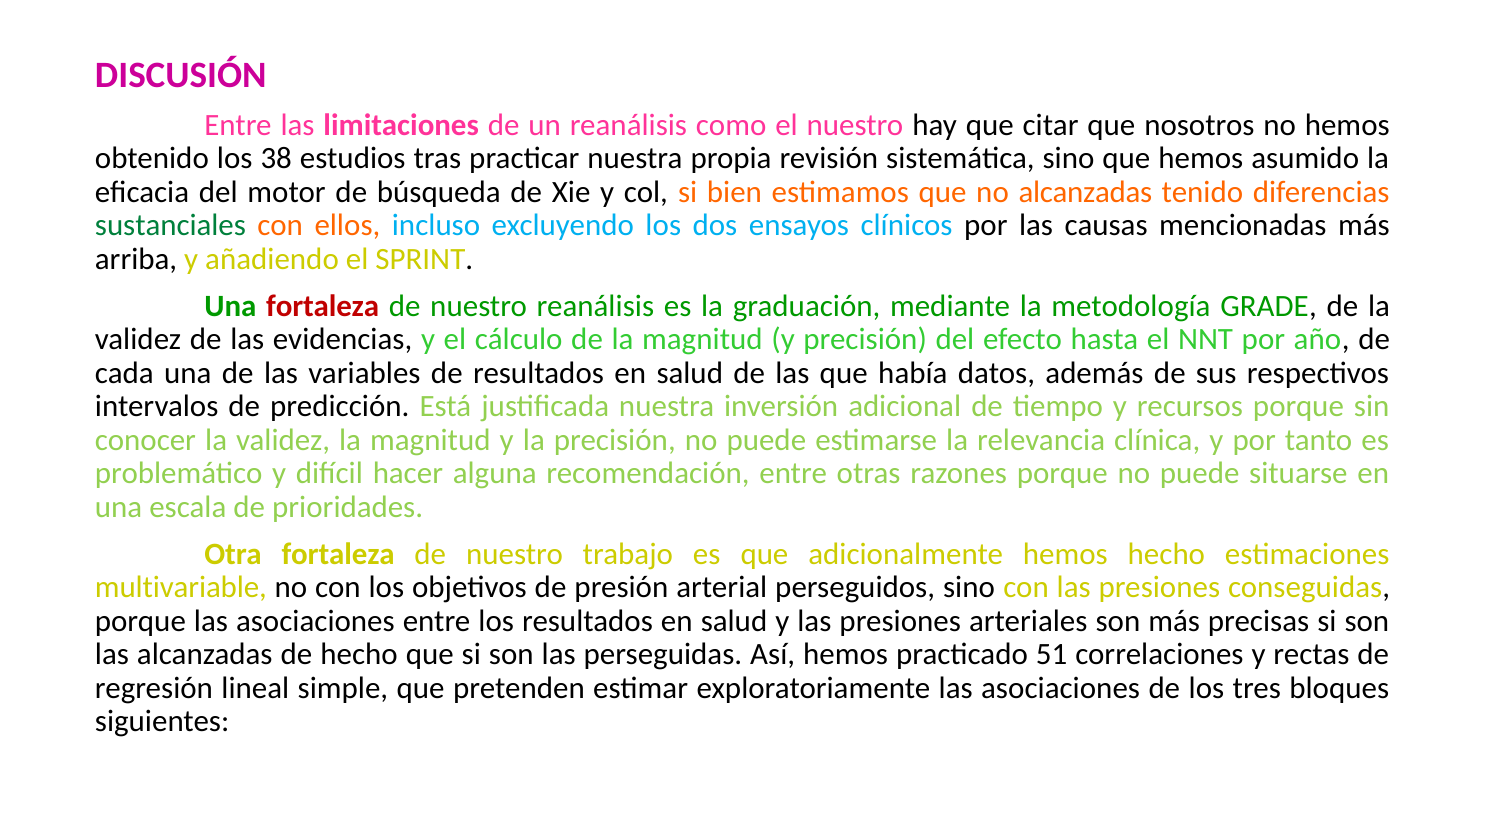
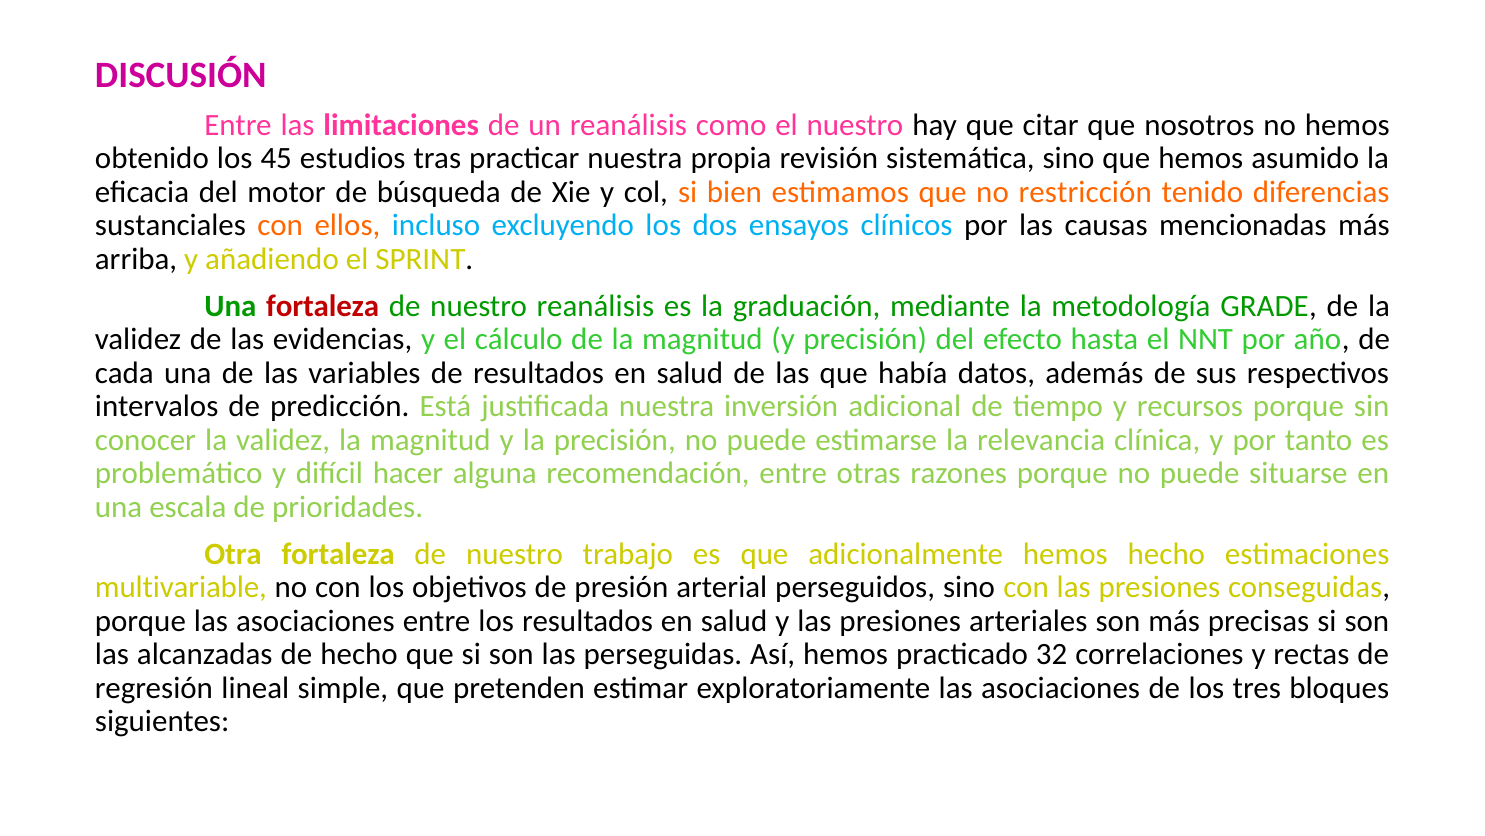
38: 38 -> 45 (276, 158)
no alcanzadas: alcanzadas -> restricción (1085, 192)
sustanciales colour: green -> black (170, 225)
51: 51 -> 32 (1052, 654)
